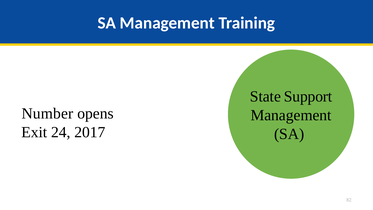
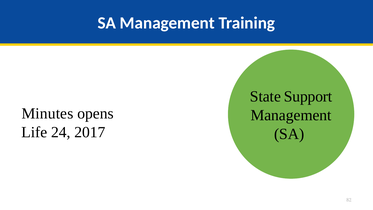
Number: Number -> Minutes (47, 113)
Exit: Exit -> Life (34, 132)
